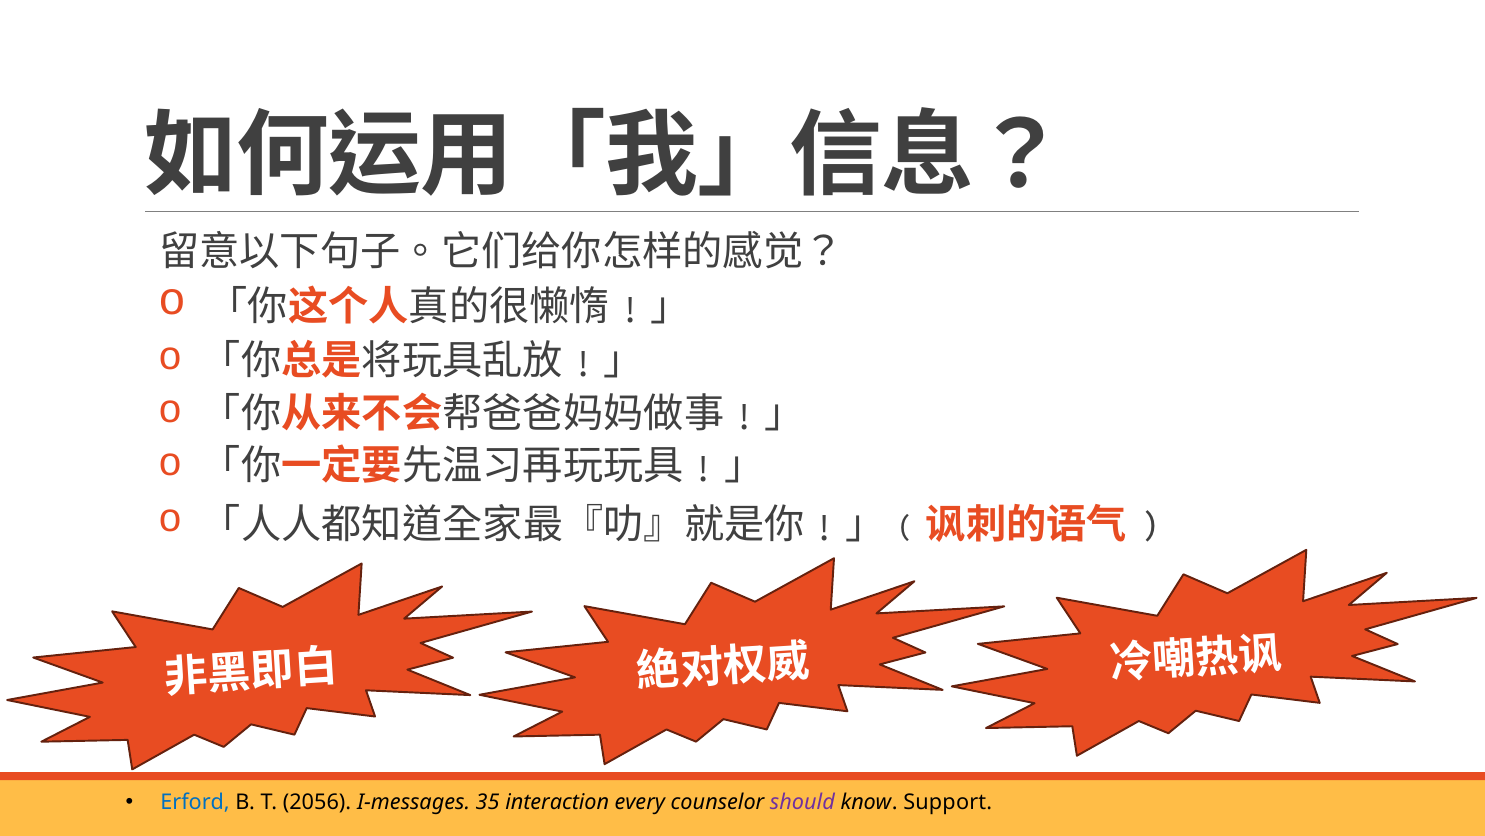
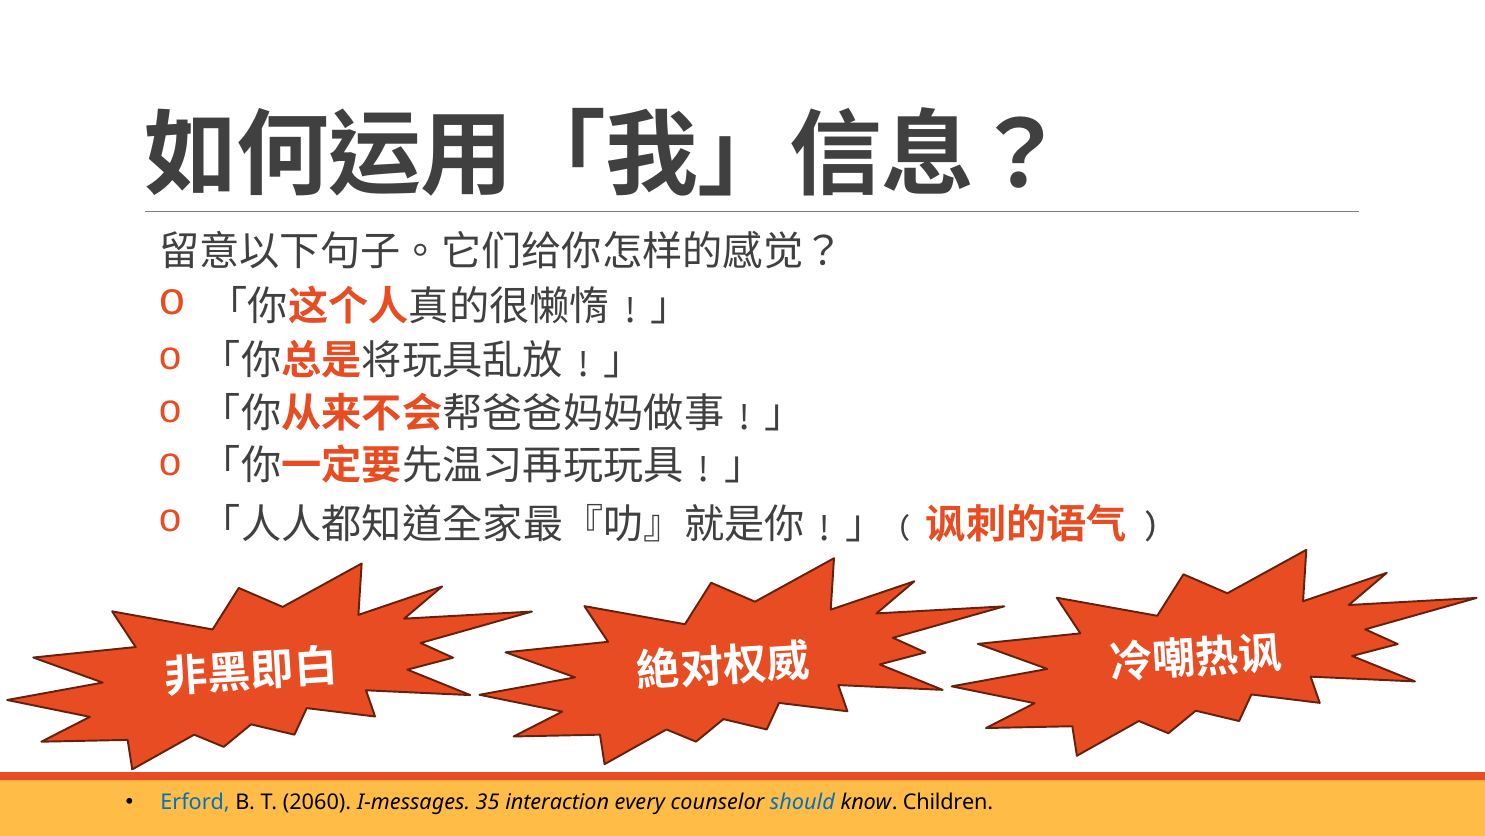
2056: 2056 -> 2060 (317, 802)
should colour: purple -> blue (802, 802)
Support: Support -> Children (948, 802)
